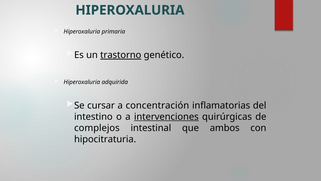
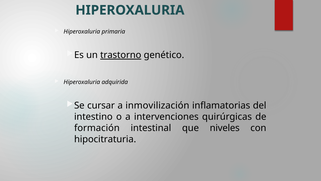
concentración: concentración -> inmovilización (157, 105)
intervenciones underline: present -> none (166, 116)
complejos: complejos -> formación (97, 128)
ambos: ambos -> niveles (225, 128)
